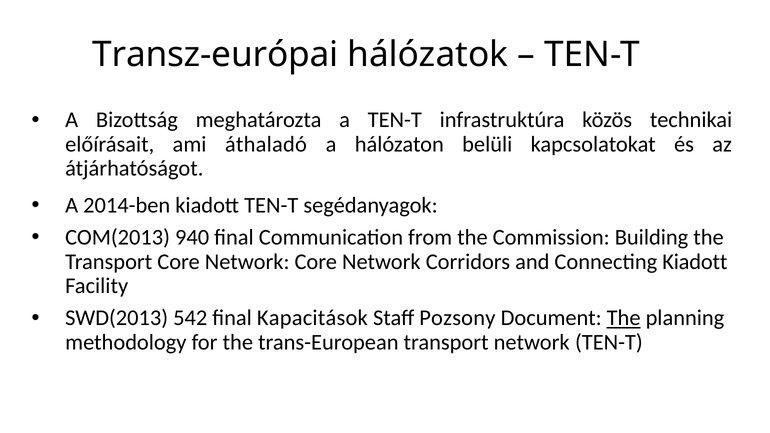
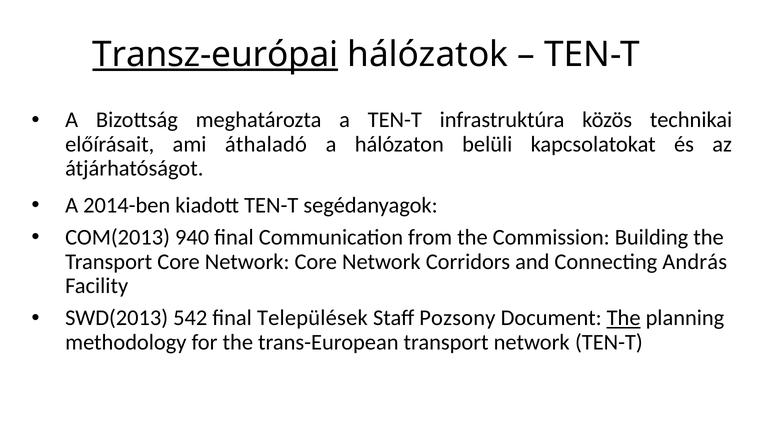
Transz-európai underline: none -> present (215, 55)
Connecting Kiadott: Kiadott -> András (695, 262)
Kapacitások: Kapacitások -> Települések (312, 318)
